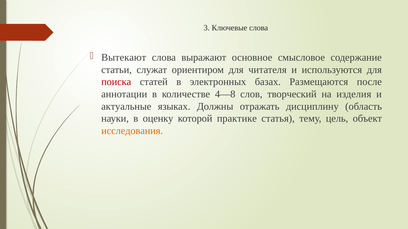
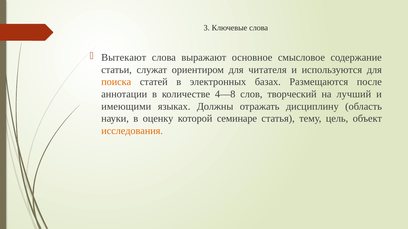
поиска colour: red -> orange (116, 82)
изделия: изделия -> лучший (354, 94)
актуальные: актуальные -> имеющими (126, 107)
практике: практике -> семинаре (237, 119)
